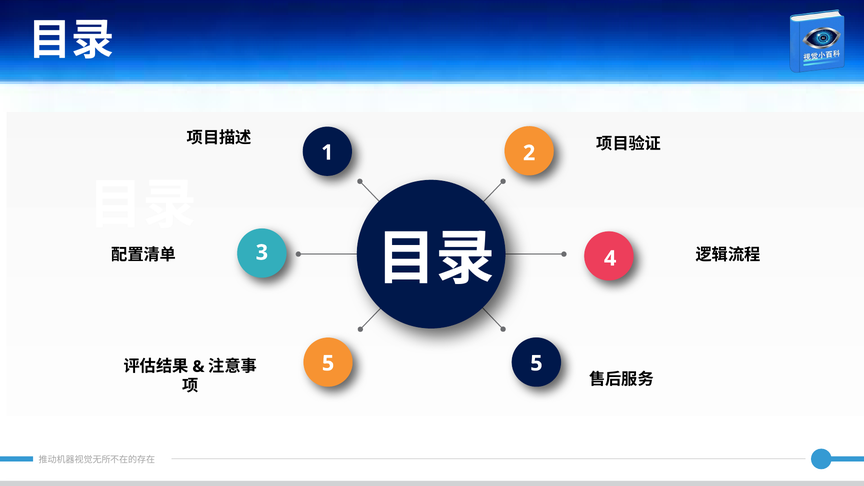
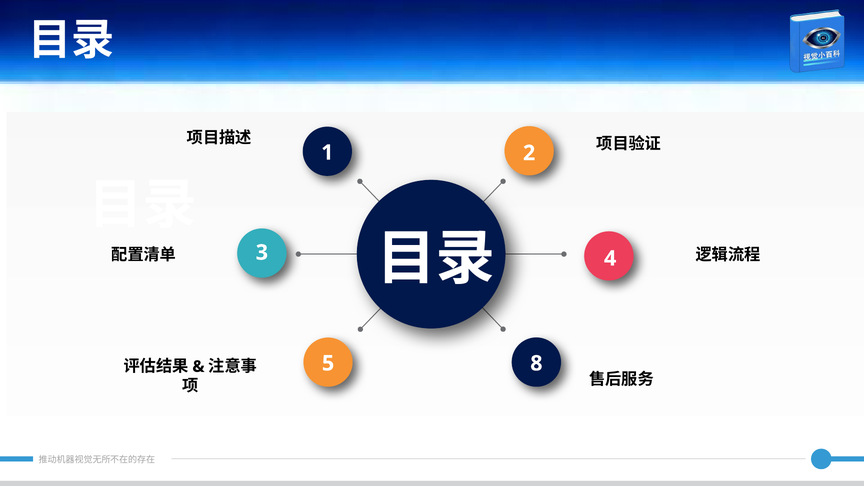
5 5: 5 -> 8 (536, 363)
